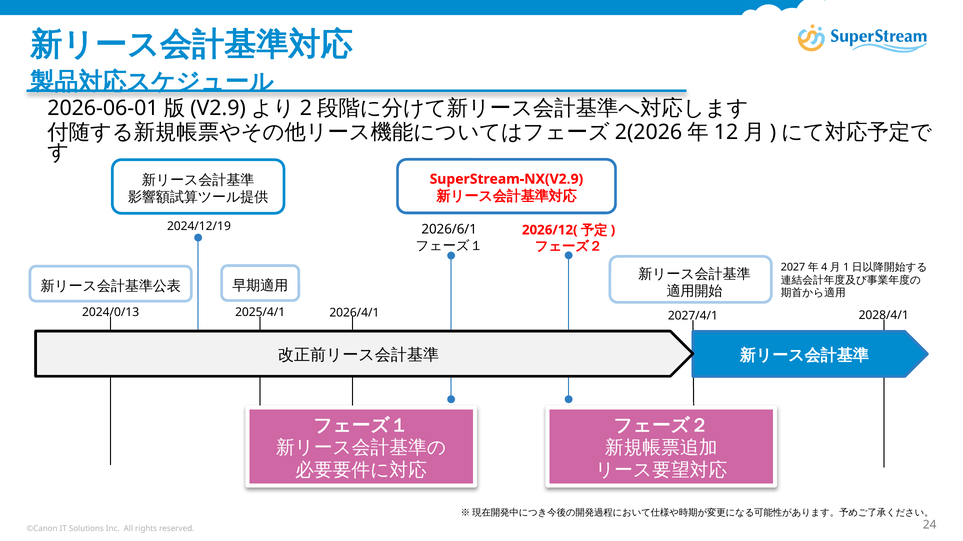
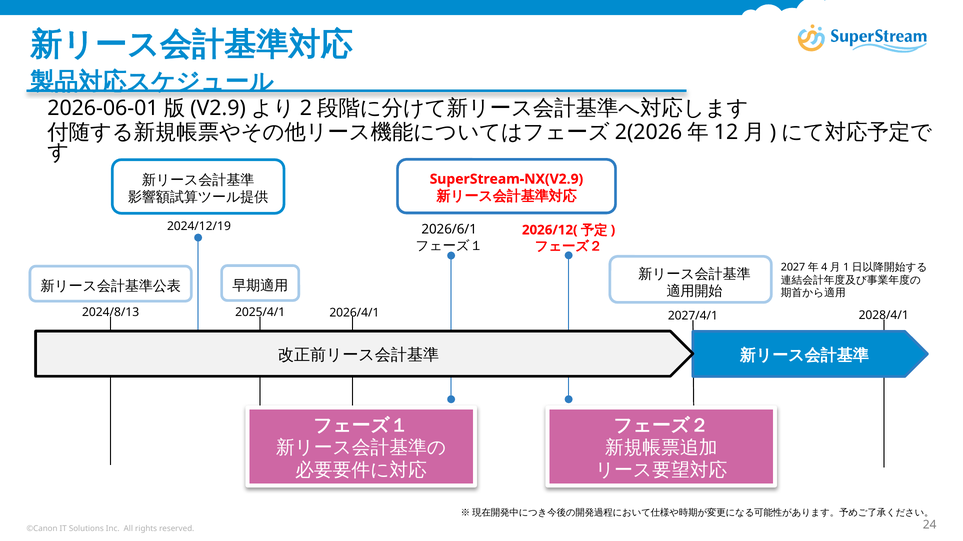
2024/0/13: 2024/0/13 -> 2024/8/13 (111, 313)
